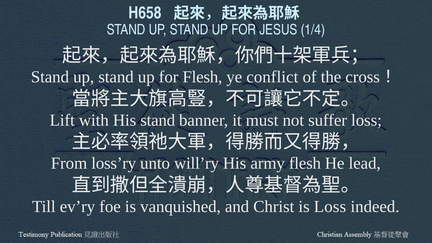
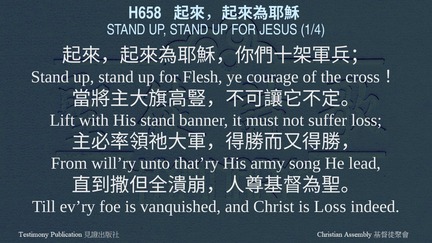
conflict: conflict -> courage (272, 77)
loss’ry: loss’ry -> will’ry (114, 163)
will’ry: will’ry -> that’ry (196, 163)
army flesh: flesh -> song (305, 163)
